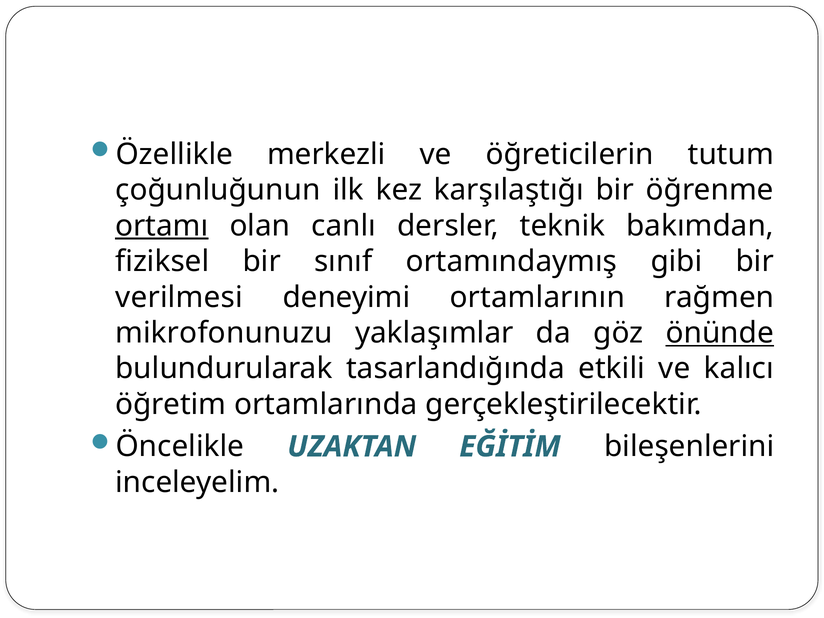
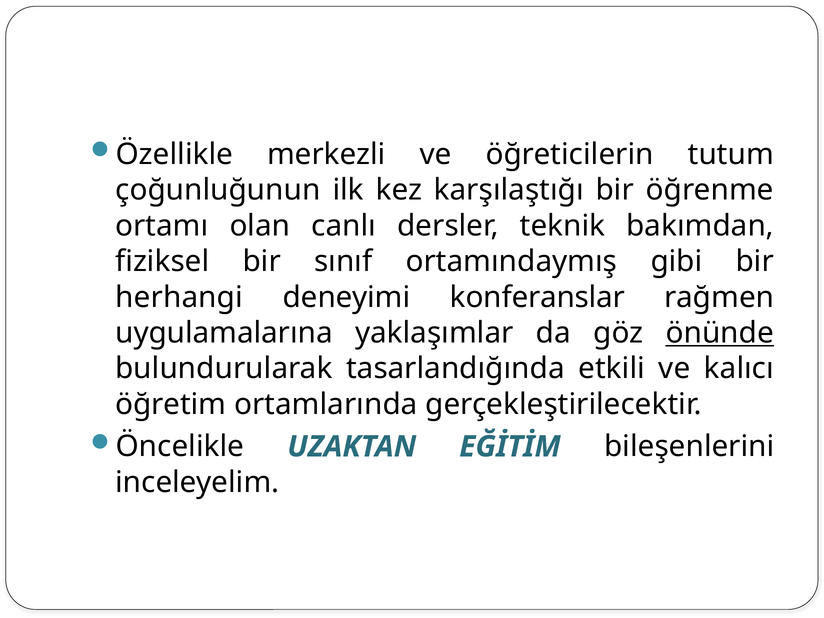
ortamı underline: present -> none (162, 226)
verilmesi: verilmesi -> herhangi (179, 297)
ortamlarının: ortamlarının -> konferanslar (538, 297)
mikrofonunuzu: mikrofonunuzu -> uygulamalarına (224, 333)
